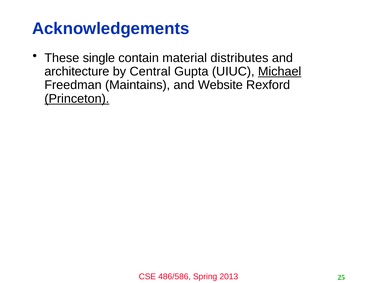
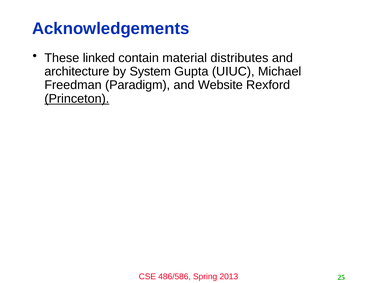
single: single -> linked (99, 58)
Central: Central -> System (150, 71)
Michael underline: present -> none (280, 71)
Maintains: Maintains -> Paradigm (138, 85)
